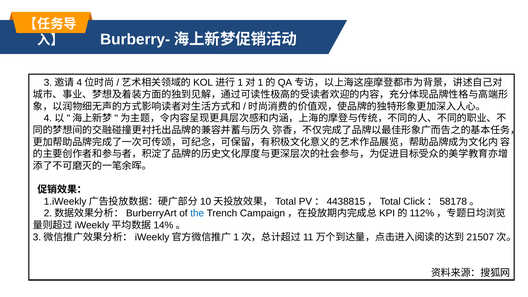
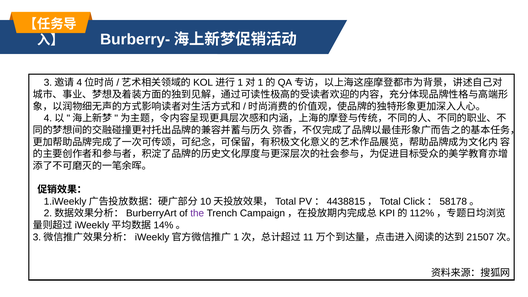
the colour: blue -> purple (197, 213)
